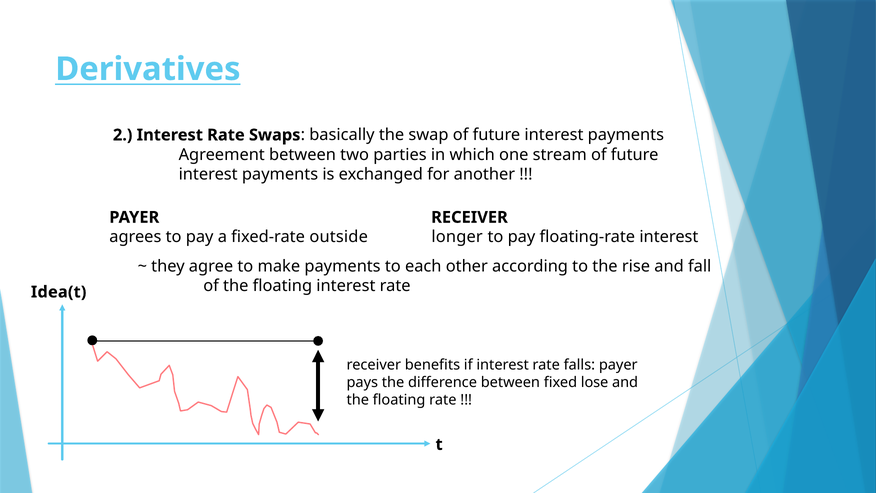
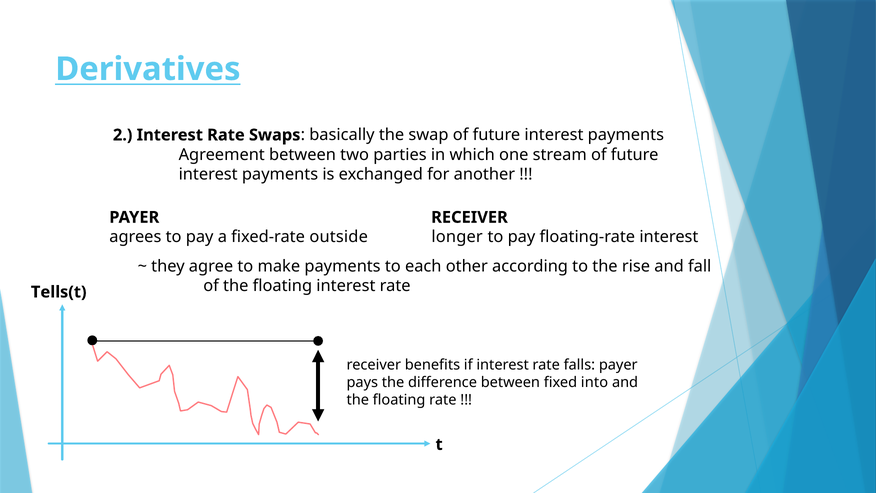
Idea(t: Idea(t -> Tells(t (59, 292)
lose: lose -> into (594, 382)
